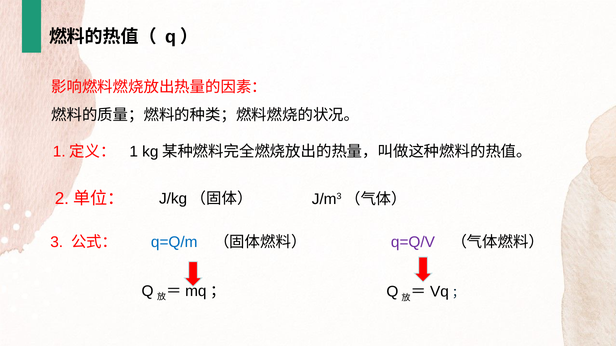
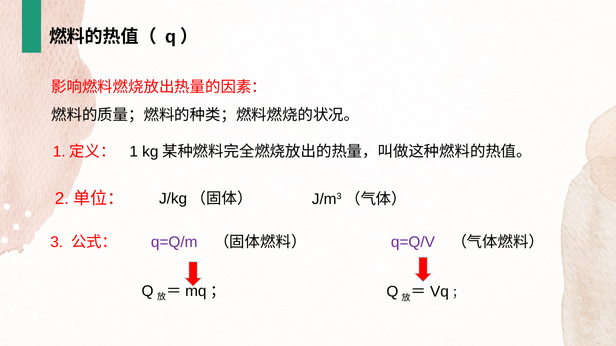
q=Q/m colour: blue -> purple (174, 242)
